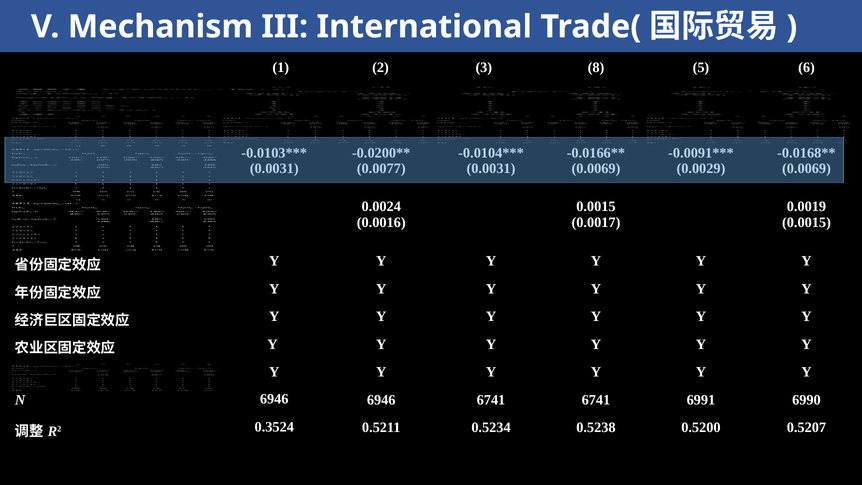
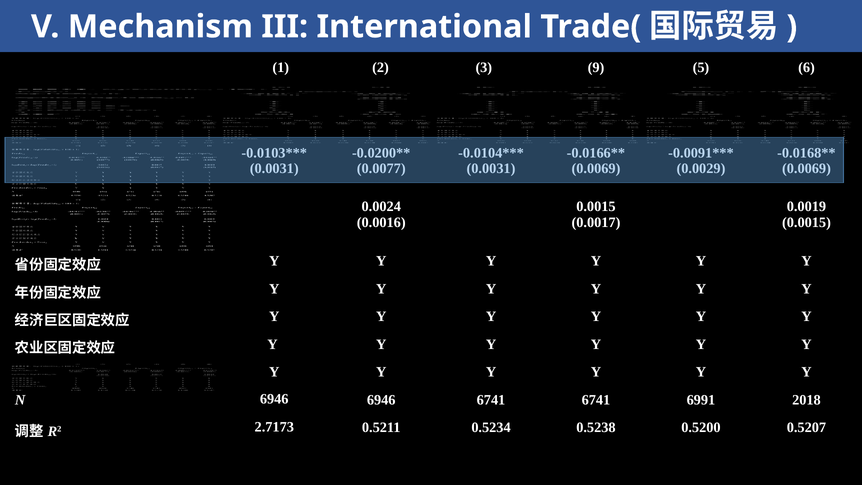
8: 8 -> 9 (596, 67)
6990: 6990 -> 2018 (806, 400)
0.3524: 0.3524 -> 2.7173 (274, 427)
